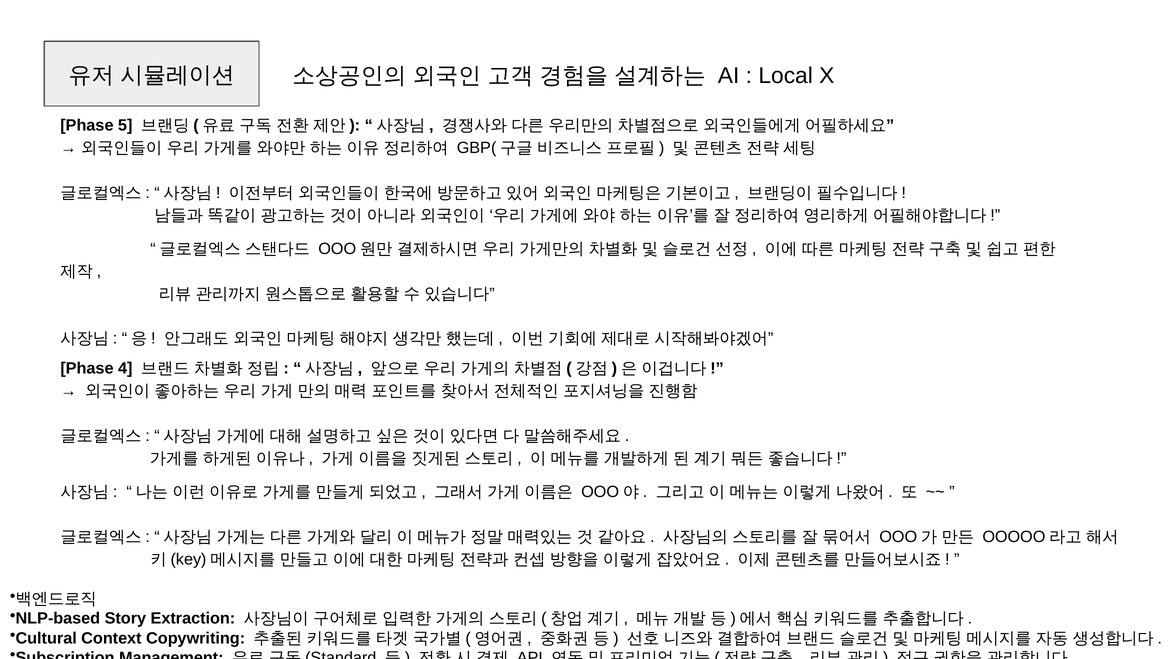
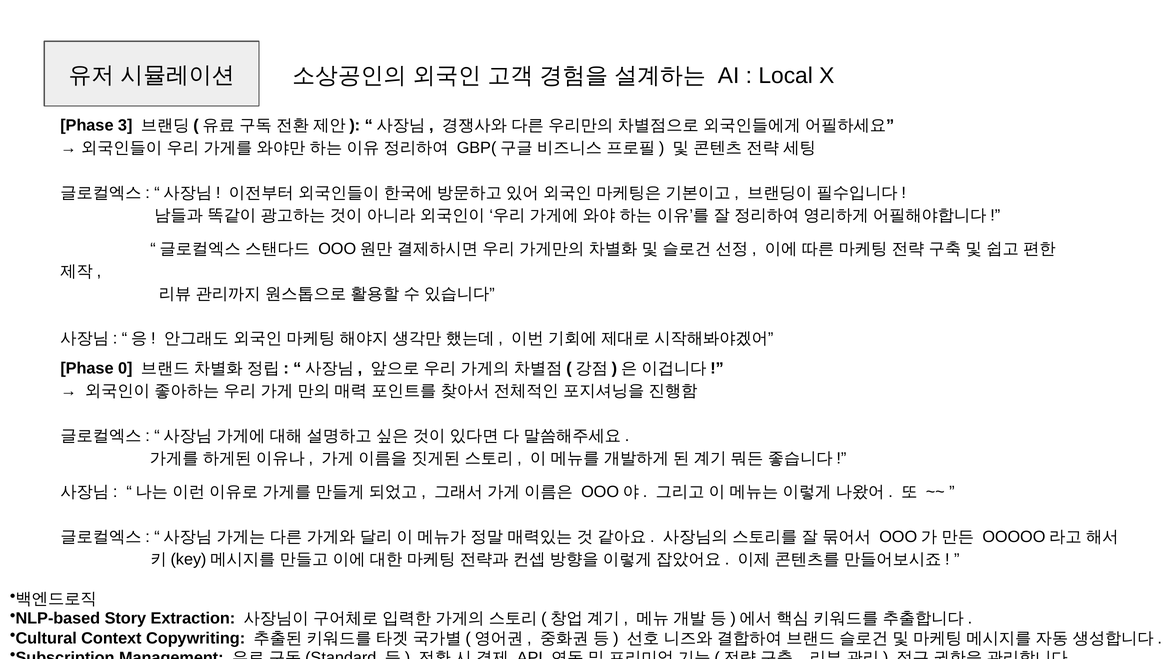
5: 5 -> 3 (125, 125)
4: 4 -> 0 (125, 369)
